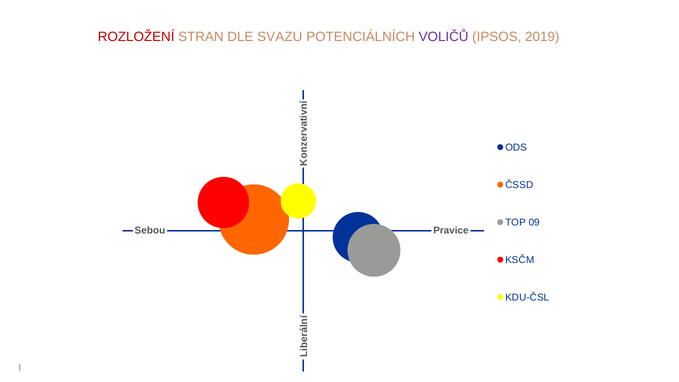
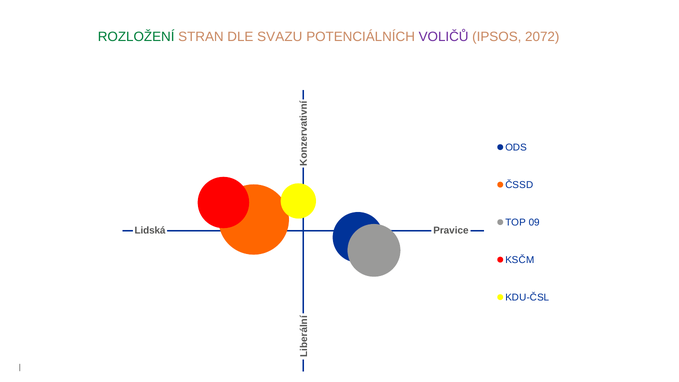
ROZLOŽENÍ colour: red -> green (136, 37)
2019: 2019 -> 2072 (542, 37)
Sebou: Sebou -> Lidská (150, 231)
